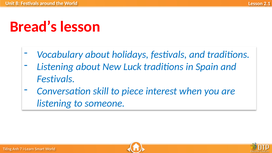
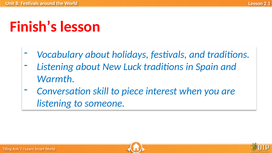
Bread’s: Bread’s -> Finish’s (33, 27)
Festivals: Festivals -> Warmth (56, 79)
